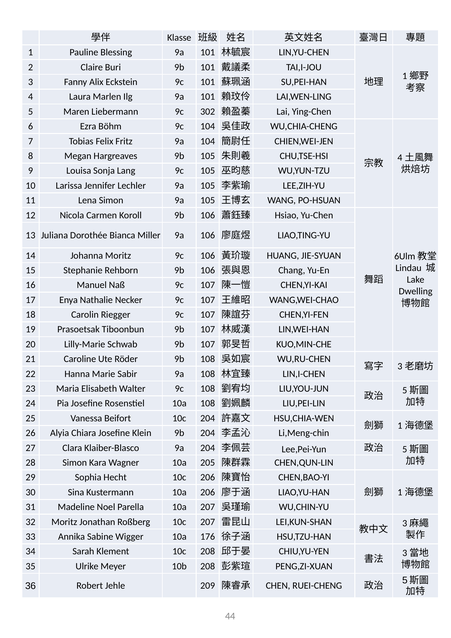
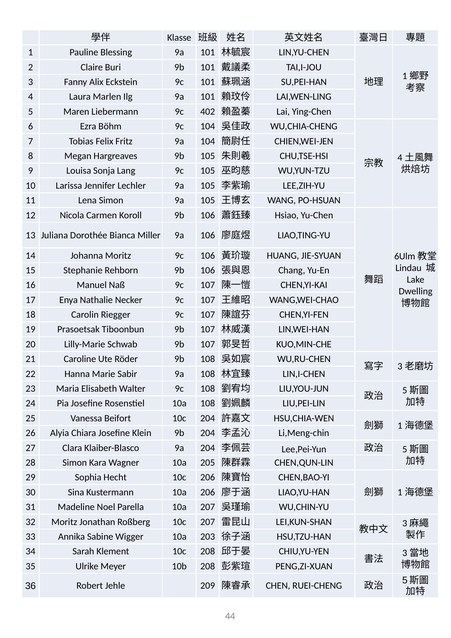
302: 302 -> 402 (208, 112)
176: 176 -> 203 (208, 536)
